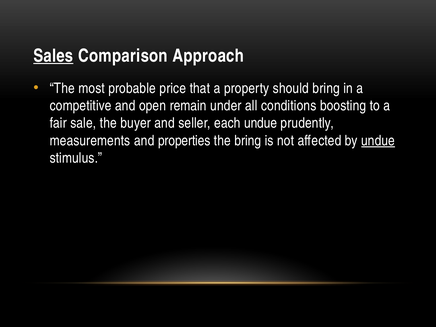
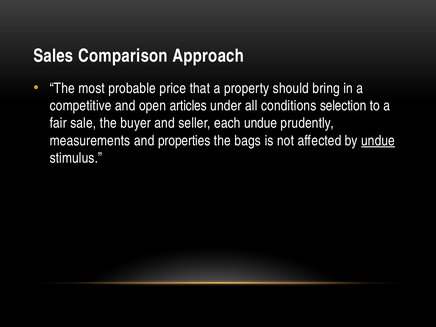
Sales underline: present -> none (53, 56)
remain: remain -> articles (188, 106)
boosting: boosting -> selection (343, 106)
the bring: bring -> bags (248, 141)
